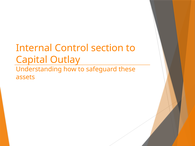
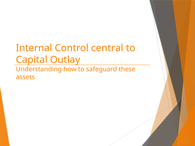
section: section -> central (107, 48)
